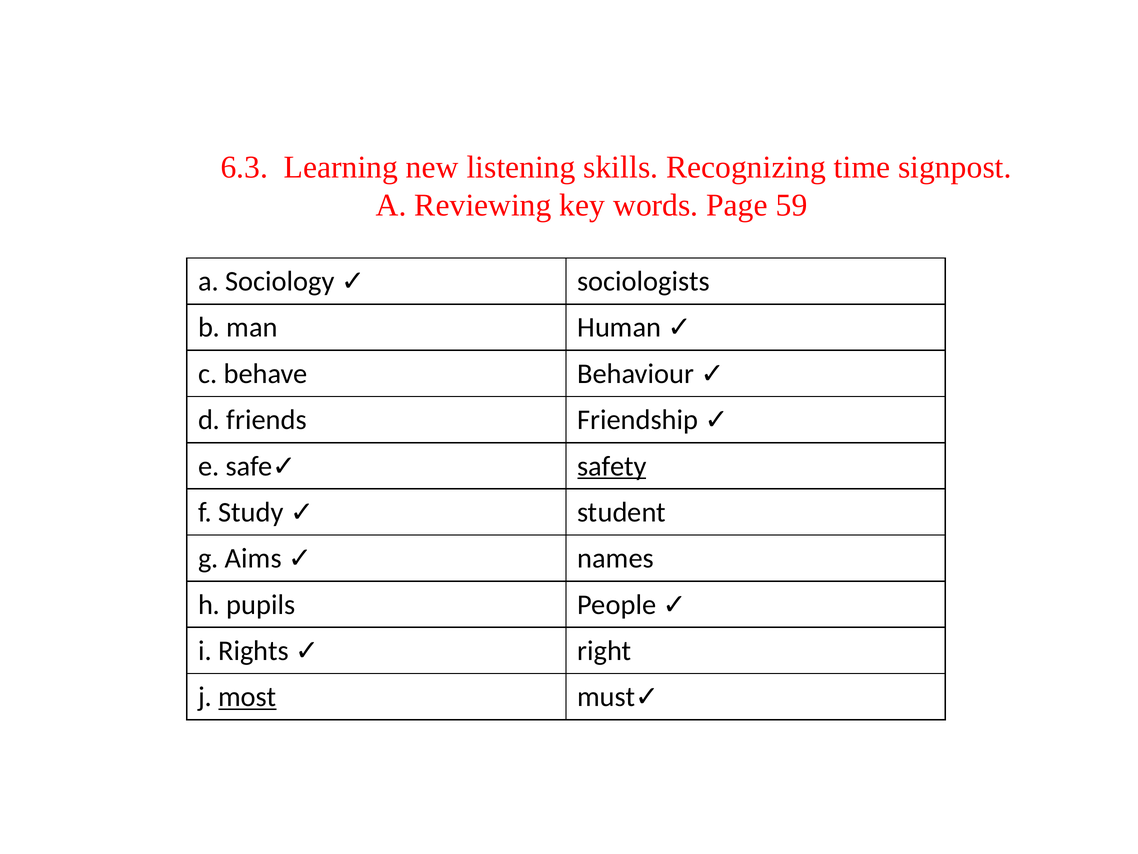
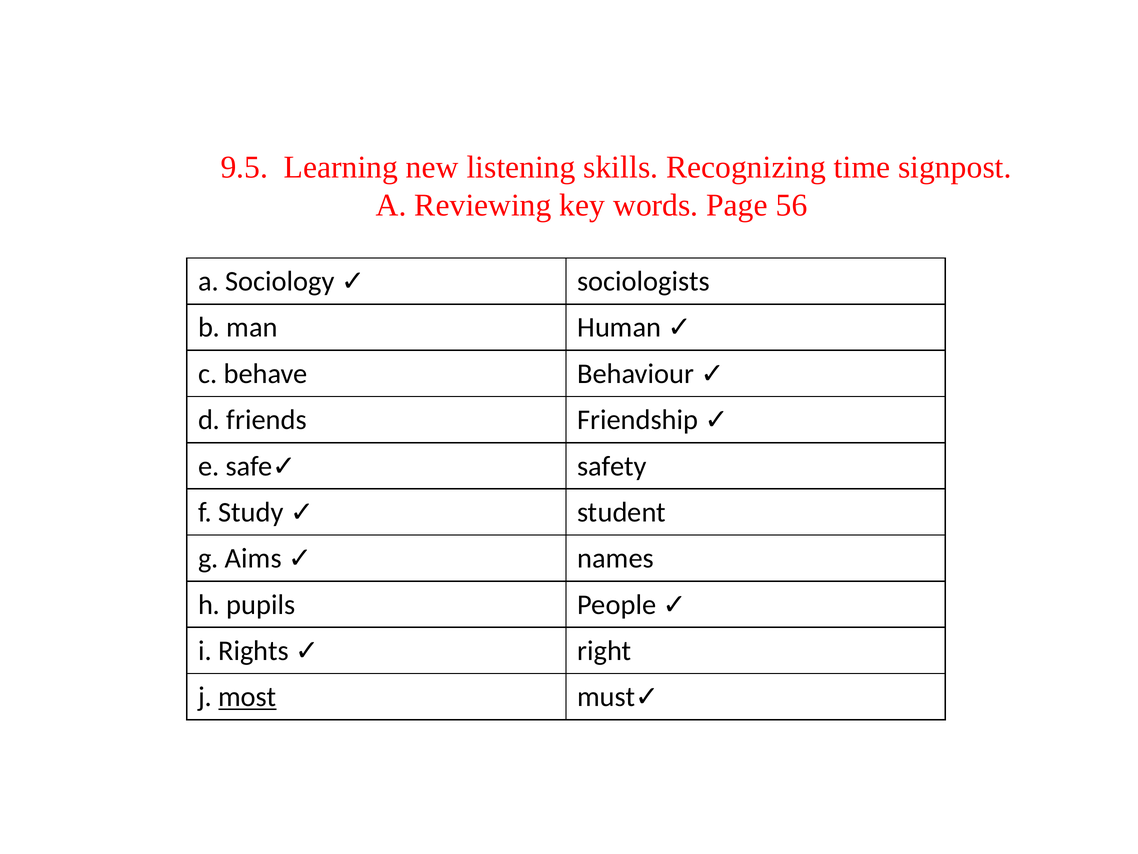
6.3: 6.3 -> 9.5 (244, 167)
59: 59 -> 56 (792, 205)
safety underline: present -> none (612, 466)
